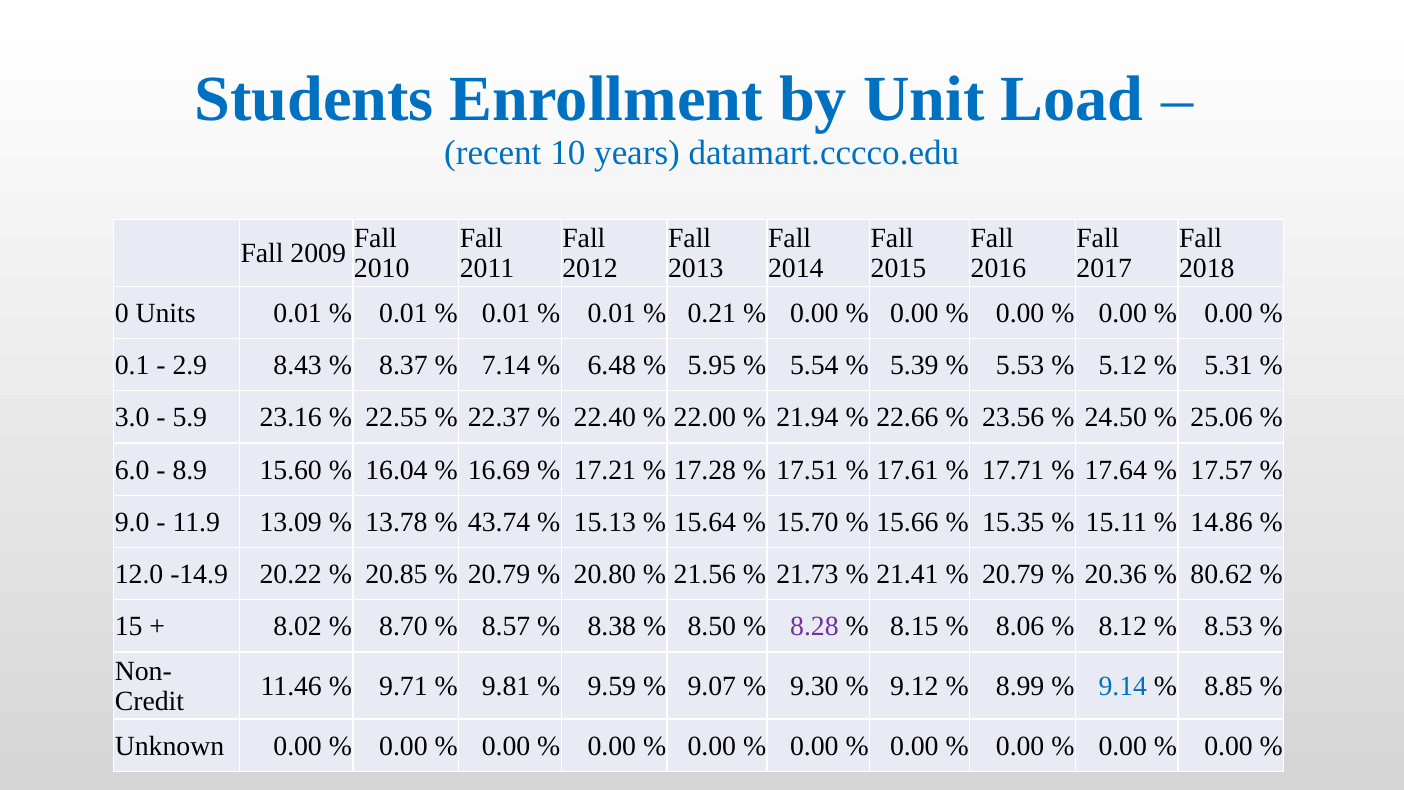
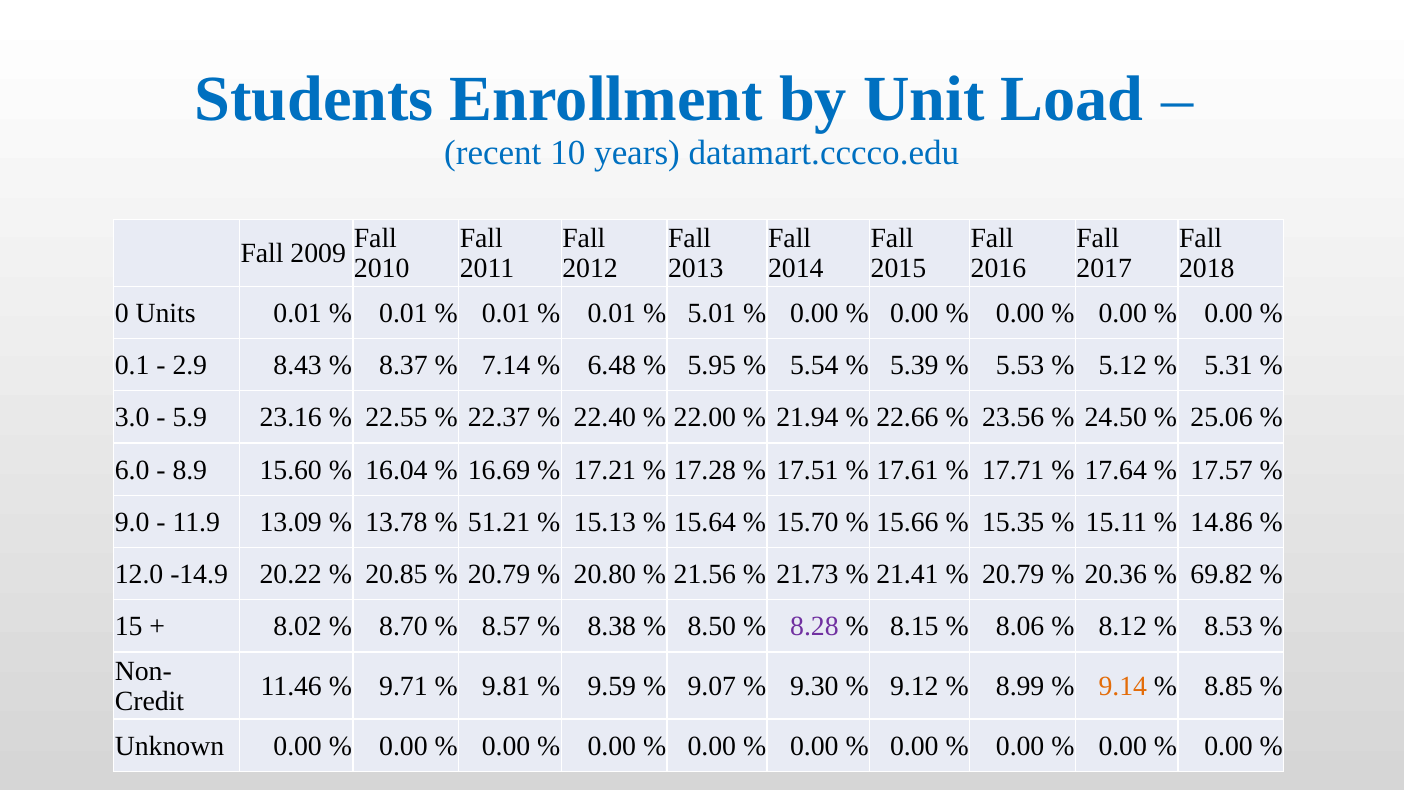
0.21: 0.21 -> 5.01 (712, 313)
43.74: 43.74 -> 51.21 (499, 522)
80.62: 80.62 -> 69.82 (1222, 574)
9.14 colour: blue -> orange (1123, 686)
